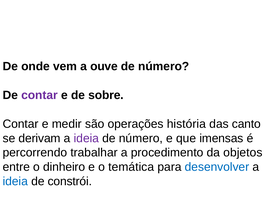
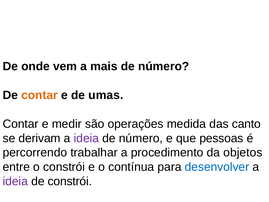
ouve: ouve -> mais (104, 66)
contar colour: purple -> orange (40, 95)
sobre: sobre -> umas (106, 95)
história: história -> medida (186, 124)
imensas: imensas -> pessoas (221, 138)
o dinheiro: dinheiro -> constrói (64, 167)
temática: temática -> contínua (131, 167)
ideia colour: blue -> purple (15, 181)
